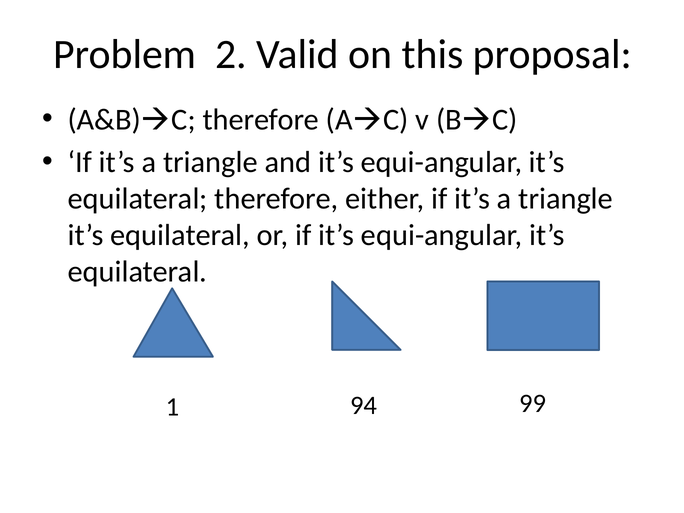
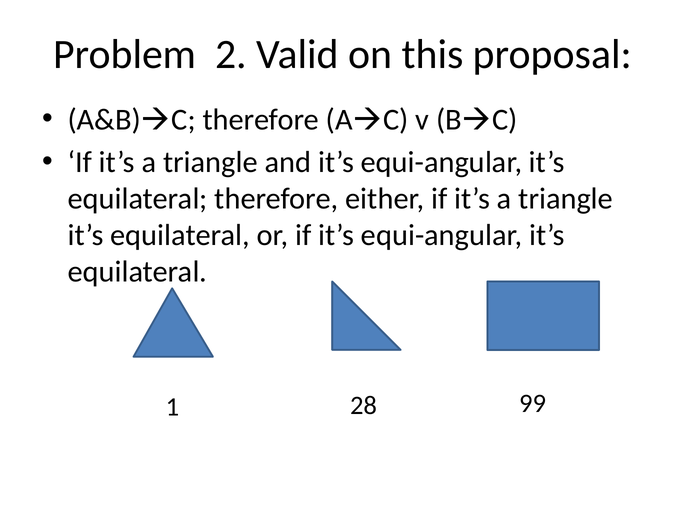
94: 94 -> 28 (363, 405)
